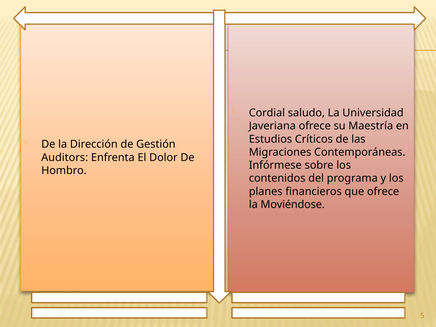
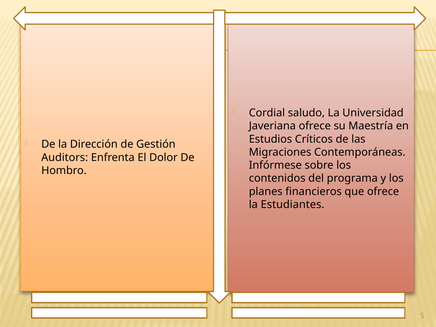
Moviéndose: Moviéndose -> Estudiantes (293, 204)
